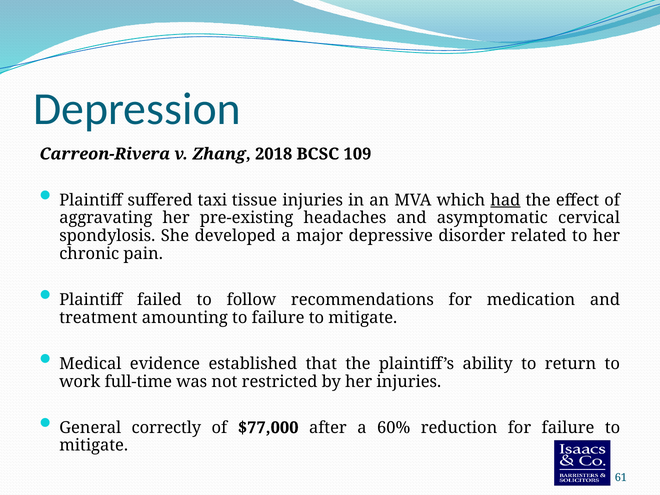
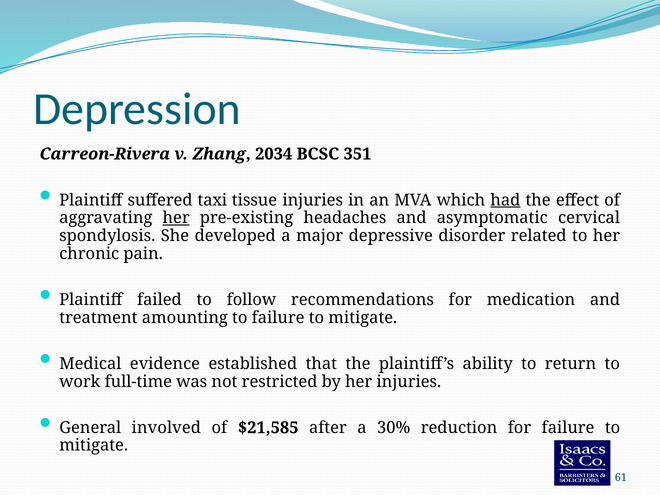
2018: 2018 -> 2034 (274, 154)
109: 109 -> 351 (357, 154)
her underline: none -> present (176, 218)
correctly: correctly -> involved (166, 428)
$77,000: $77,000 -> $21,585 (268, 428)
60%: 60% -> 30% (394, 428)
